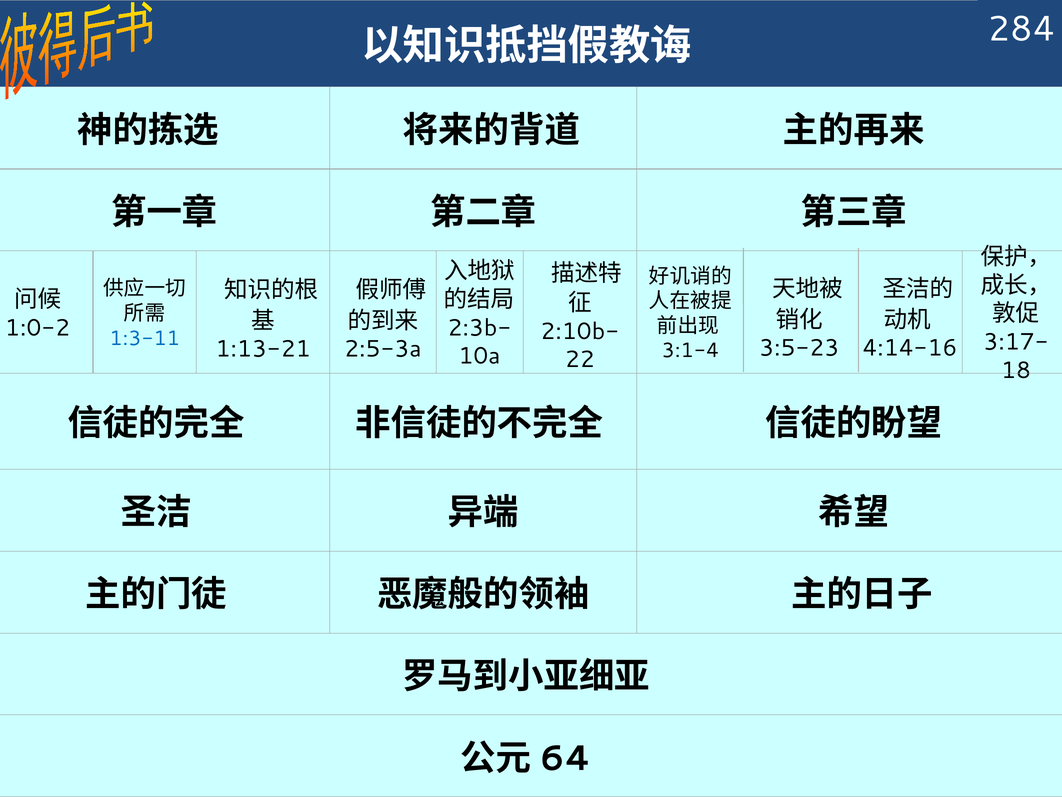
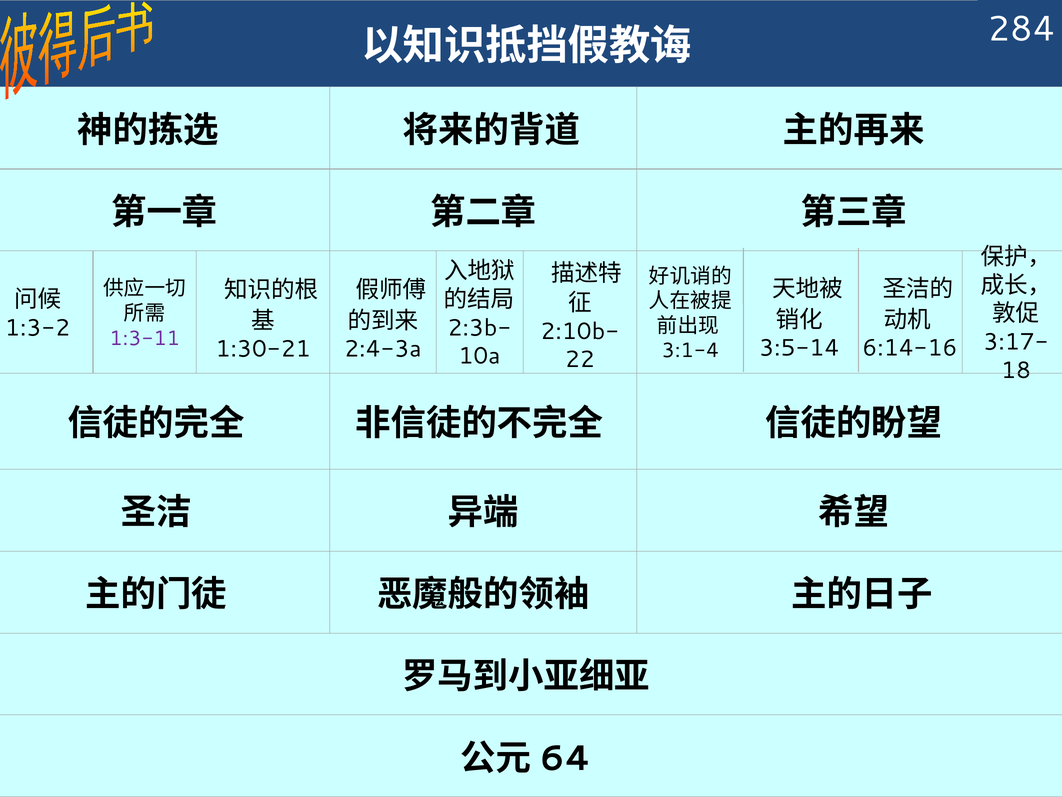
1:0-2: 1:0-2 -> 1:3-2 (38, 328)
1:3-11 colour: blue -> purple (145, 338)
3:5-23: 3:5-23 -> 3:5-14 (799, 348)
4:14-16: 4:14-16 -> 6:14-16 (910, 348)
1:13-21: 1:13-21 -> 1:30-21 (263, 349)
2:5-3a: 2:5-3a -> 2:4-3a (383, 349)
